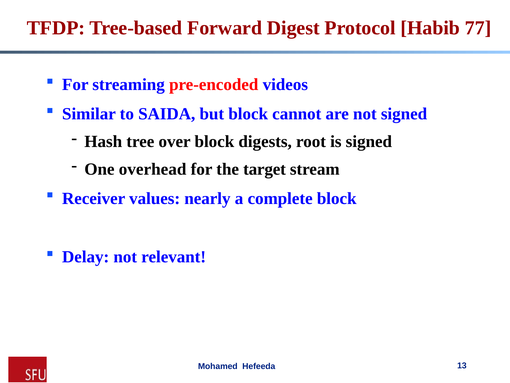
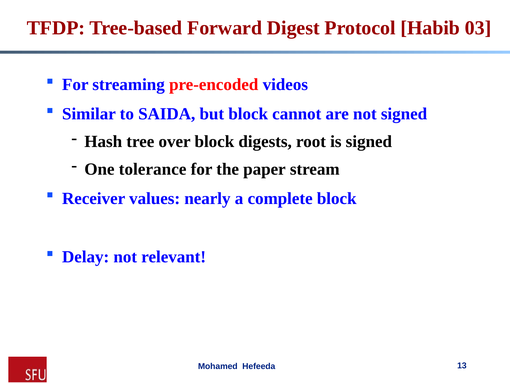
77: 77 -> 03 (478, 28)
overhead: overhead -> tolerance (153, 169)
target: target -> paper (264, 169)
